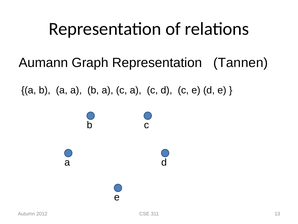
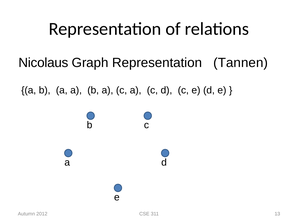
Aumann: Aumann -> Nicolaus (43, 62)
